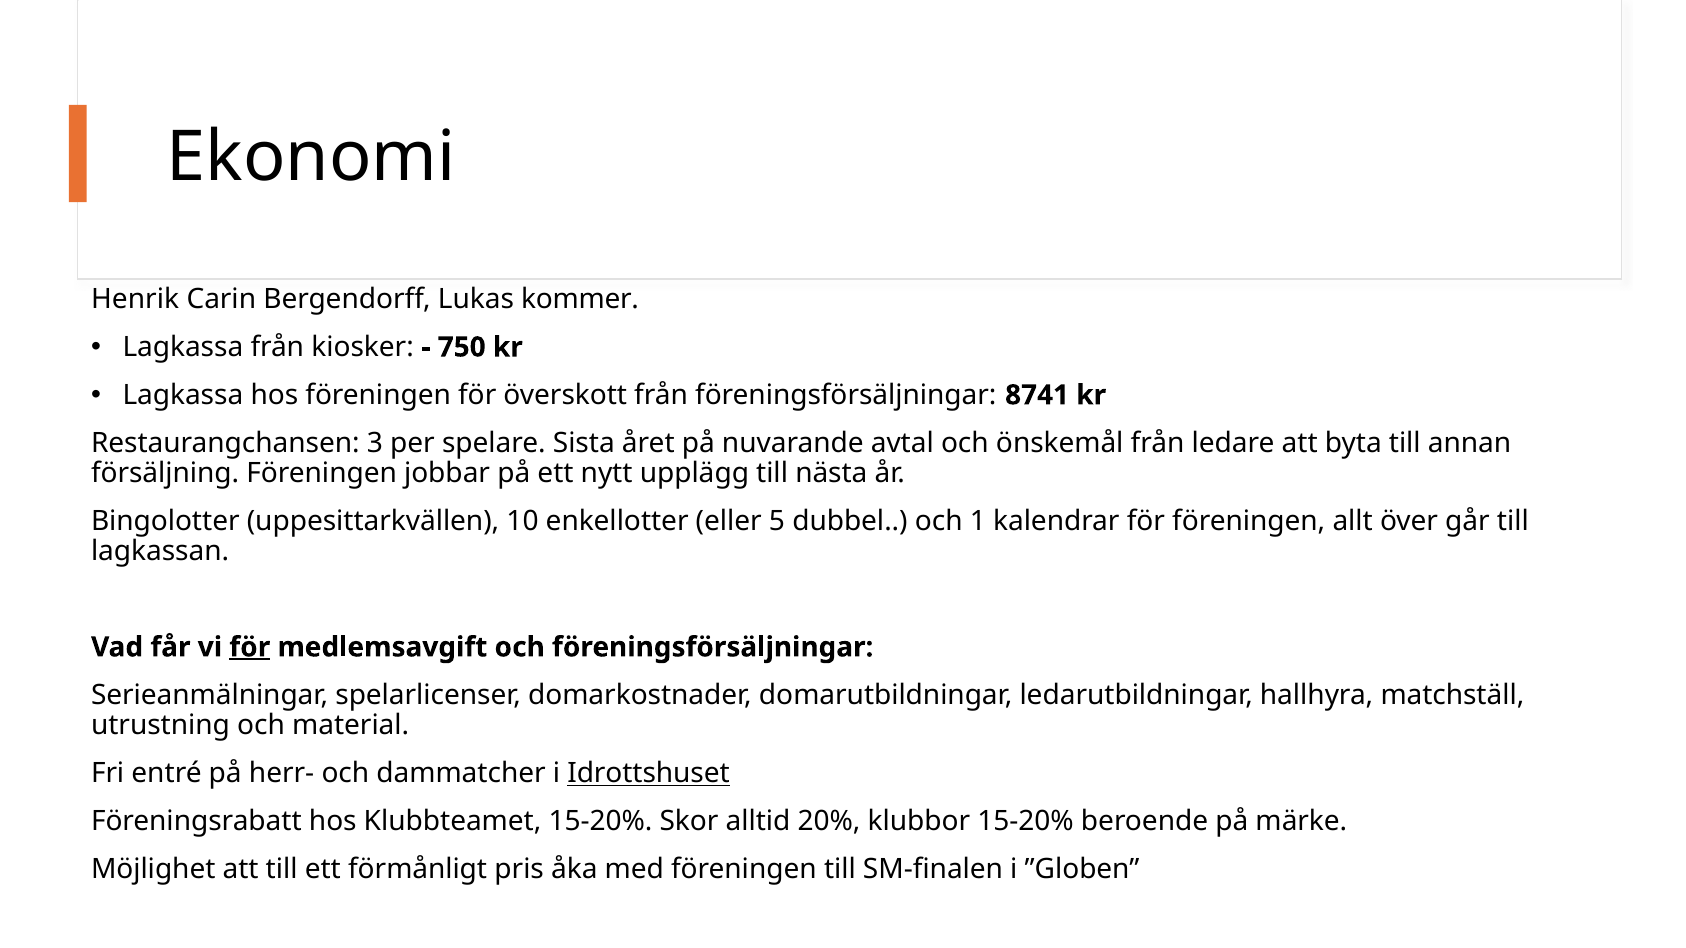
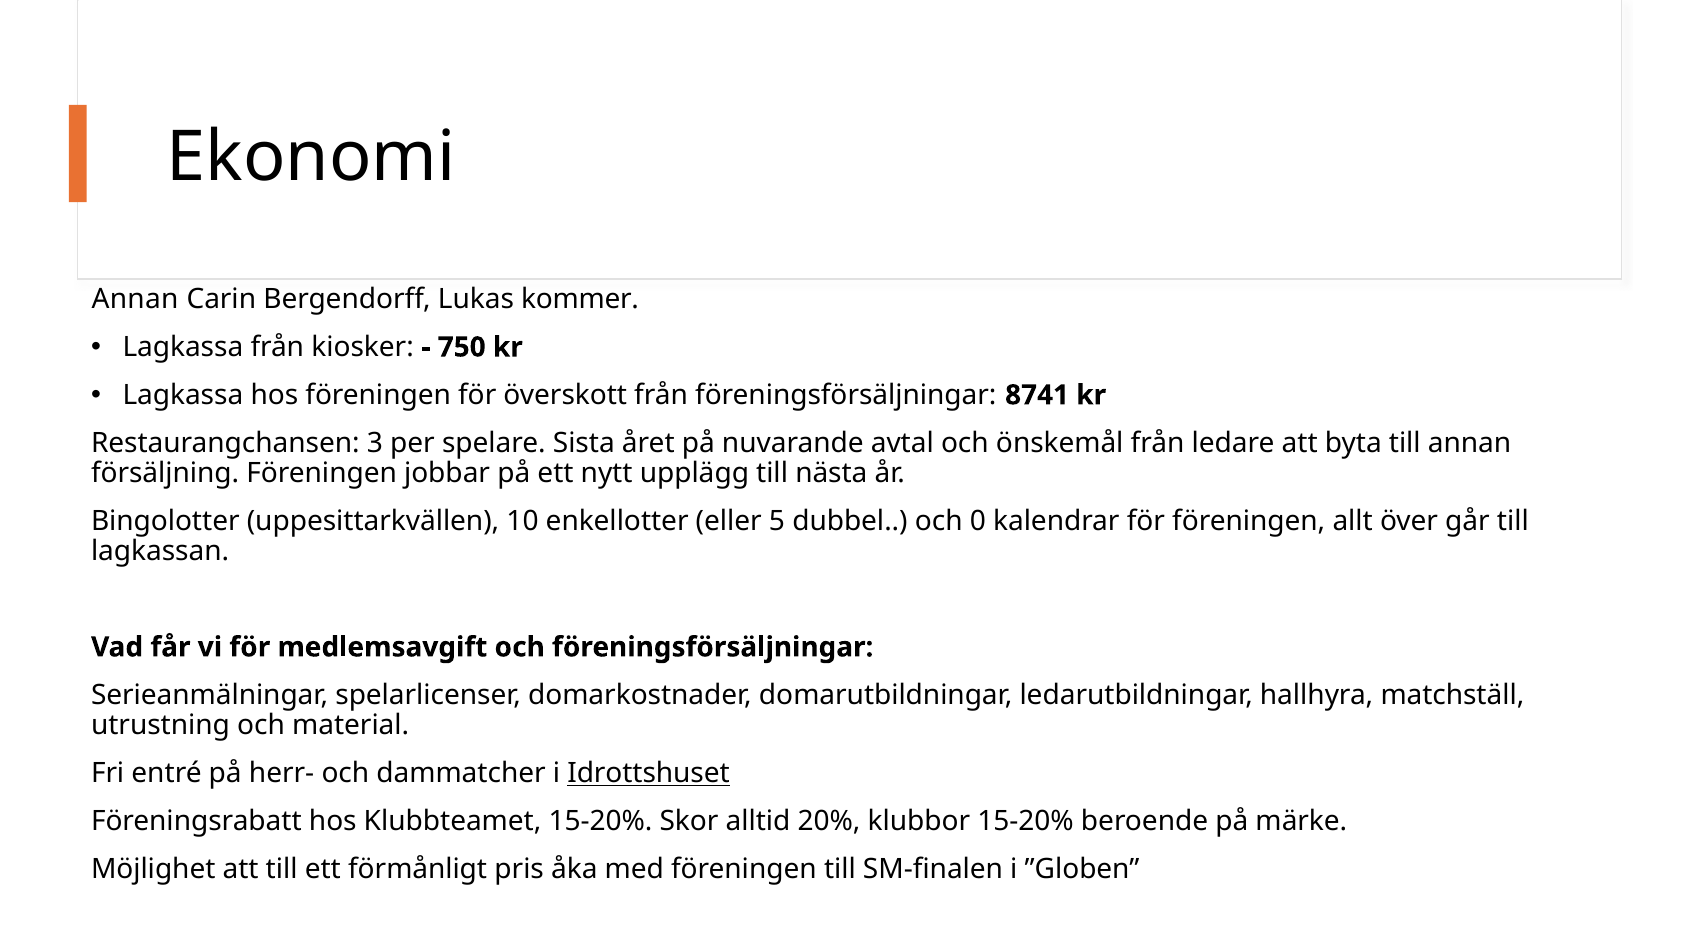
Henrik: Henrik -> Annan (135, 299)
1: 1 -> 0 (978, 521)
för underline: present -> none (250, 647)
